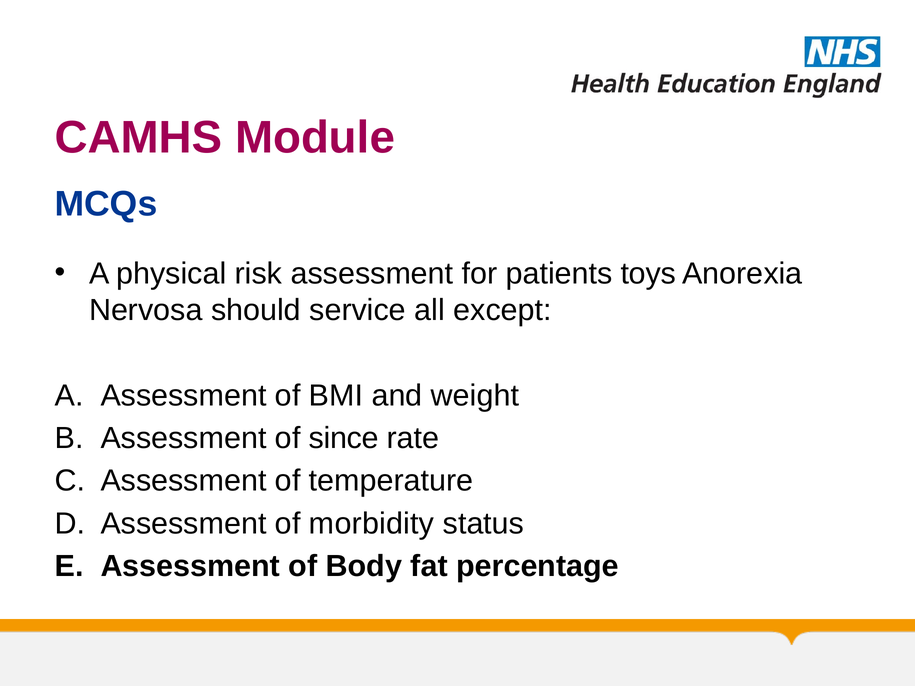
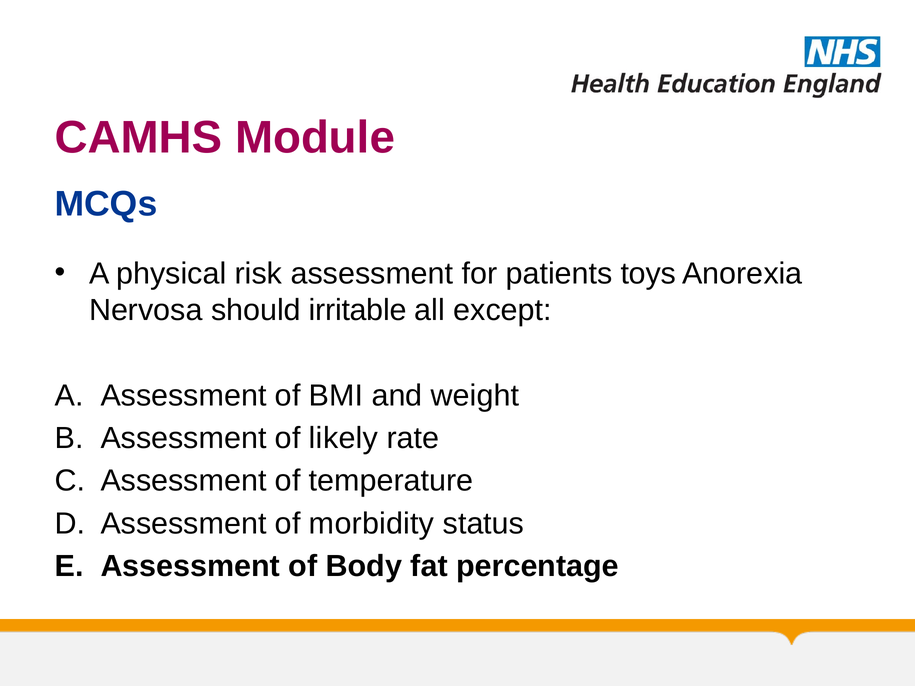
service: service -> irritable (358, 310)
since: since -> likely (344, 438)
